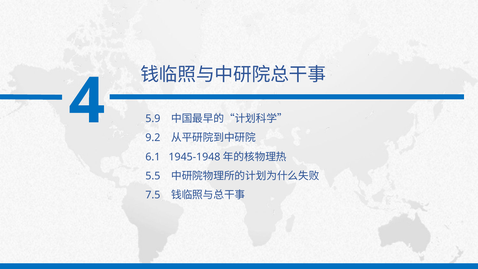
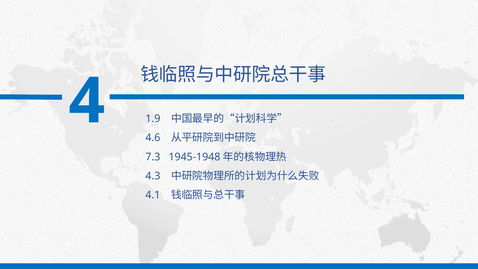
5.9: 5.9 -> 1.9 (153, 119)
9.2: 9.2 -> 4.6 (153, 138)
6.1: 6.1 -> 7.3 (153, 157)
5.5: 5.5 -> 4.3 (153, 176)
7.5: 7.5 -> 4.1 (153, 195)
